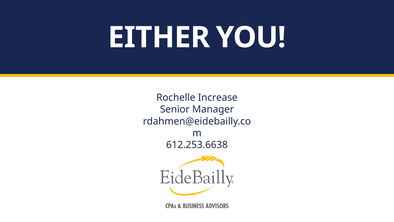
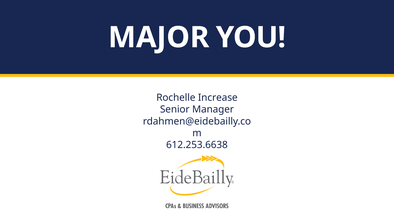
EITHER: EITHER -> MAJOR (159, 37)
